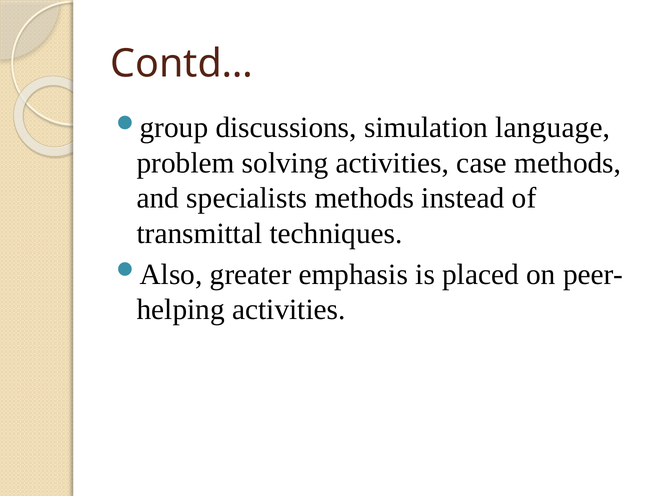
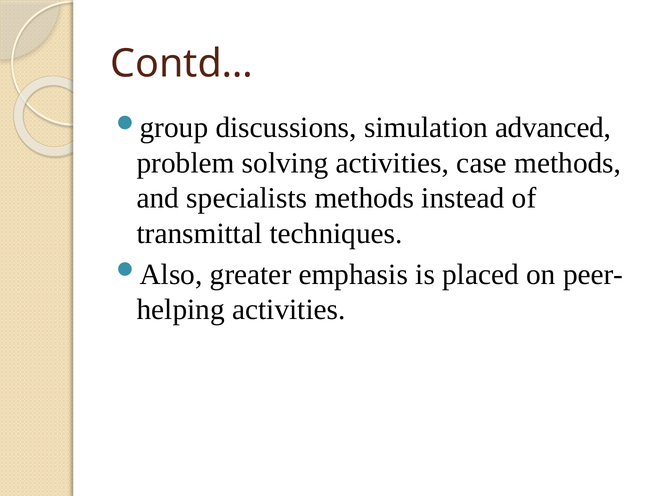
language: language -> advanced (553, 128)
